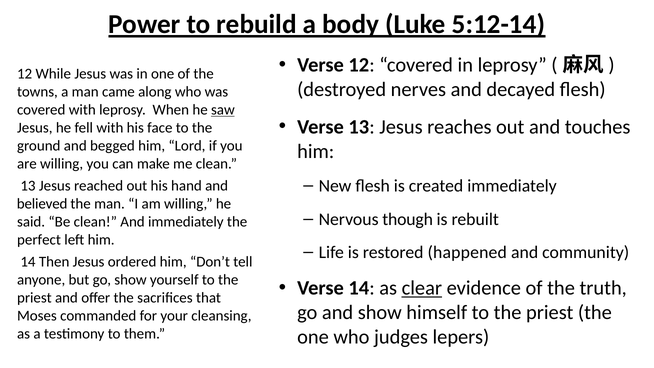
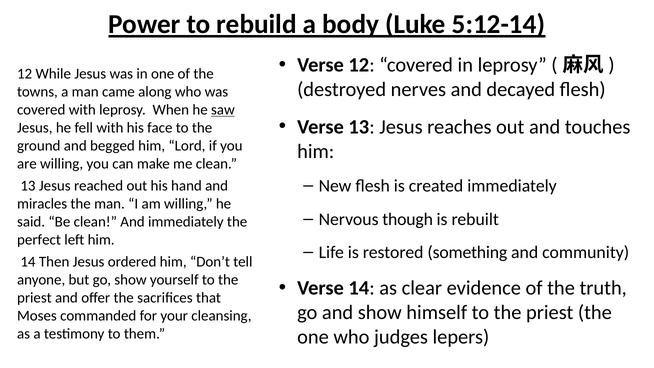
believed: believed -> miracles (42, 204)
happened: happened -> something (467, 252)
clear underline: present -> none (422, 288)
